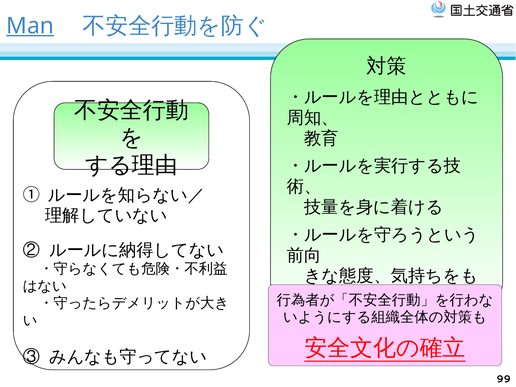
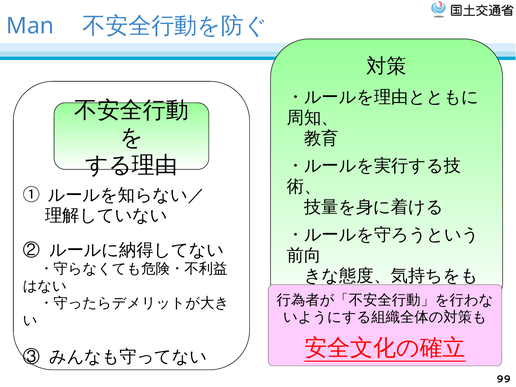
Man underline: present -> none (30, 26)
